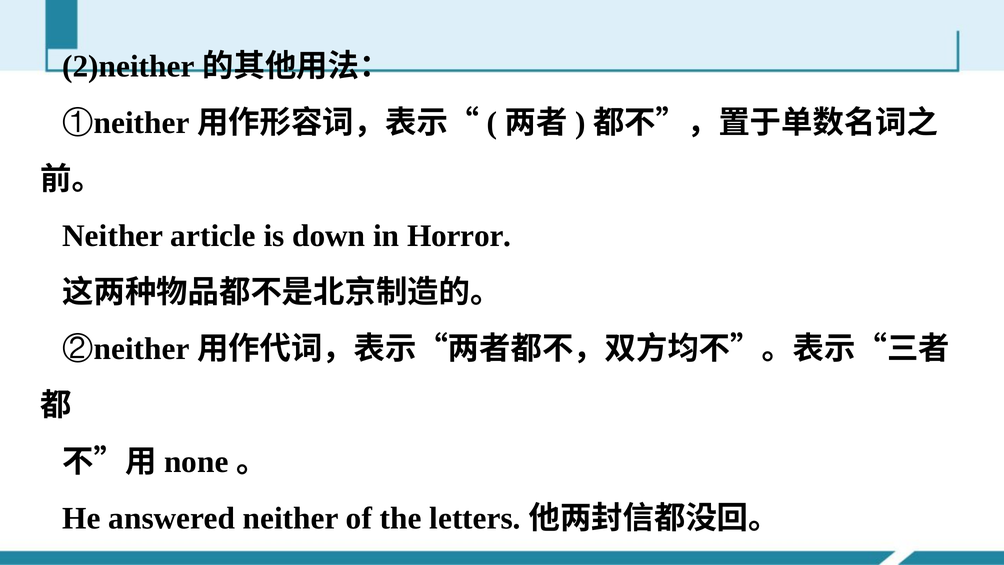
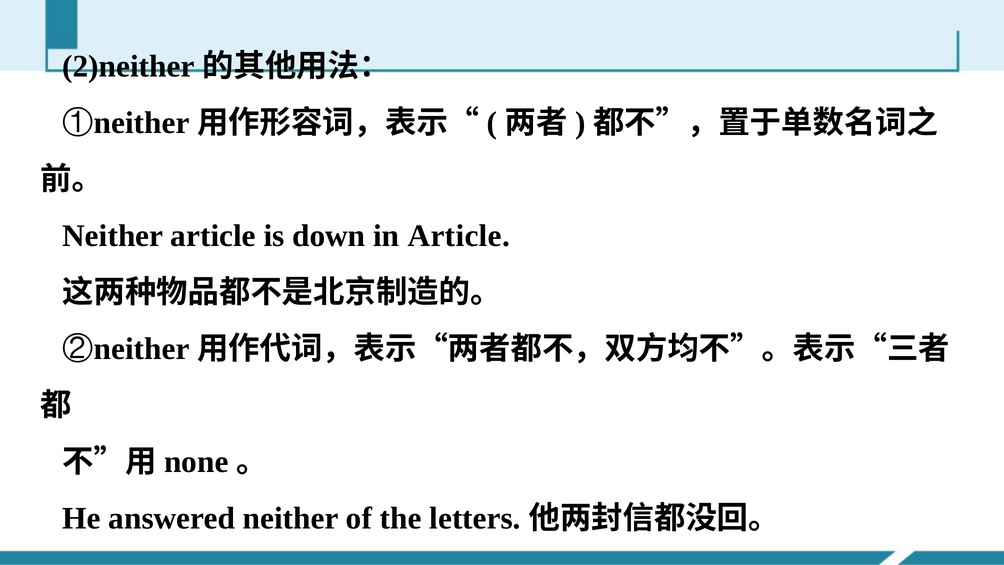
in Horror: Horror -> Article (459, 236)
